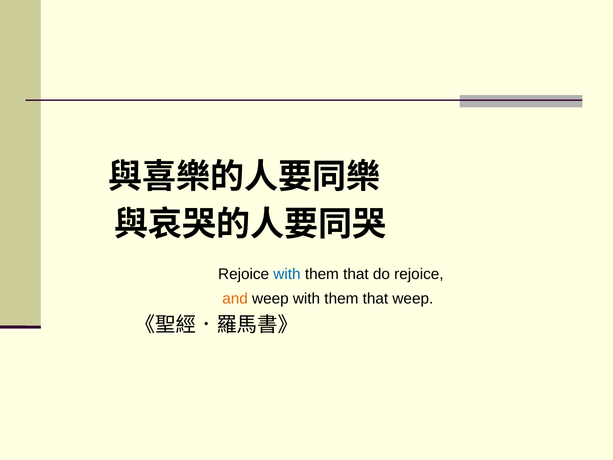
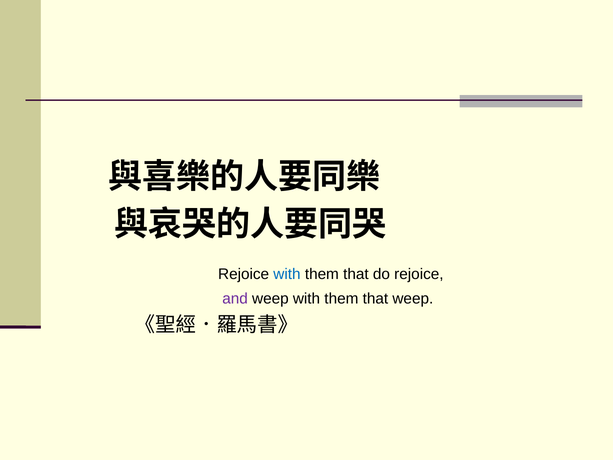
and colour: orange -> purple (235, 299)
